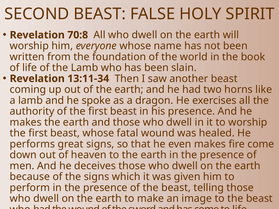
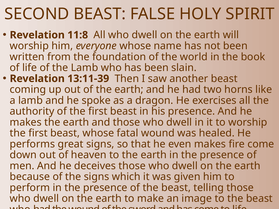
70:8: 70:8 -> 11:8 (78, 35)
13:11-34: 13:11-34 -> 13:11-39 (88, 79)
